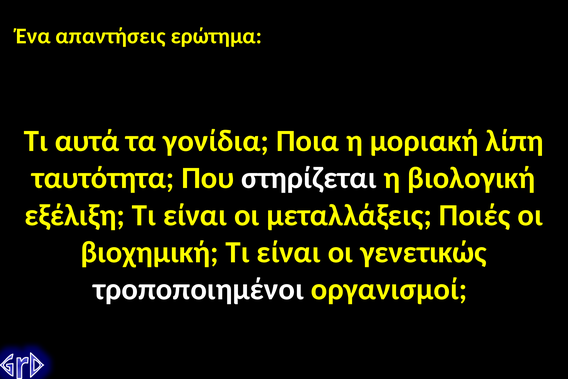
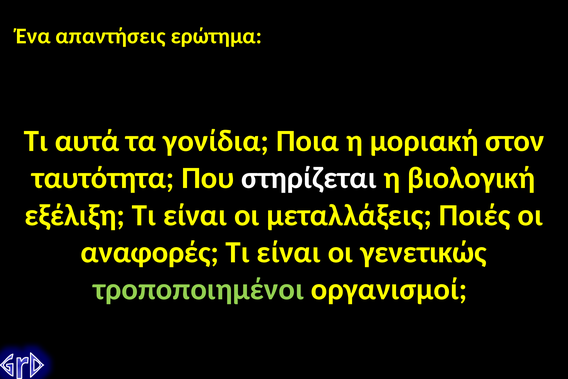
λίπη: λίπη -> στον (515, 141)
βιοχημική: βιοχημική -> αναφορές (150, 252)
τροποποιημένοι colour: white -> light green (199, 289)
